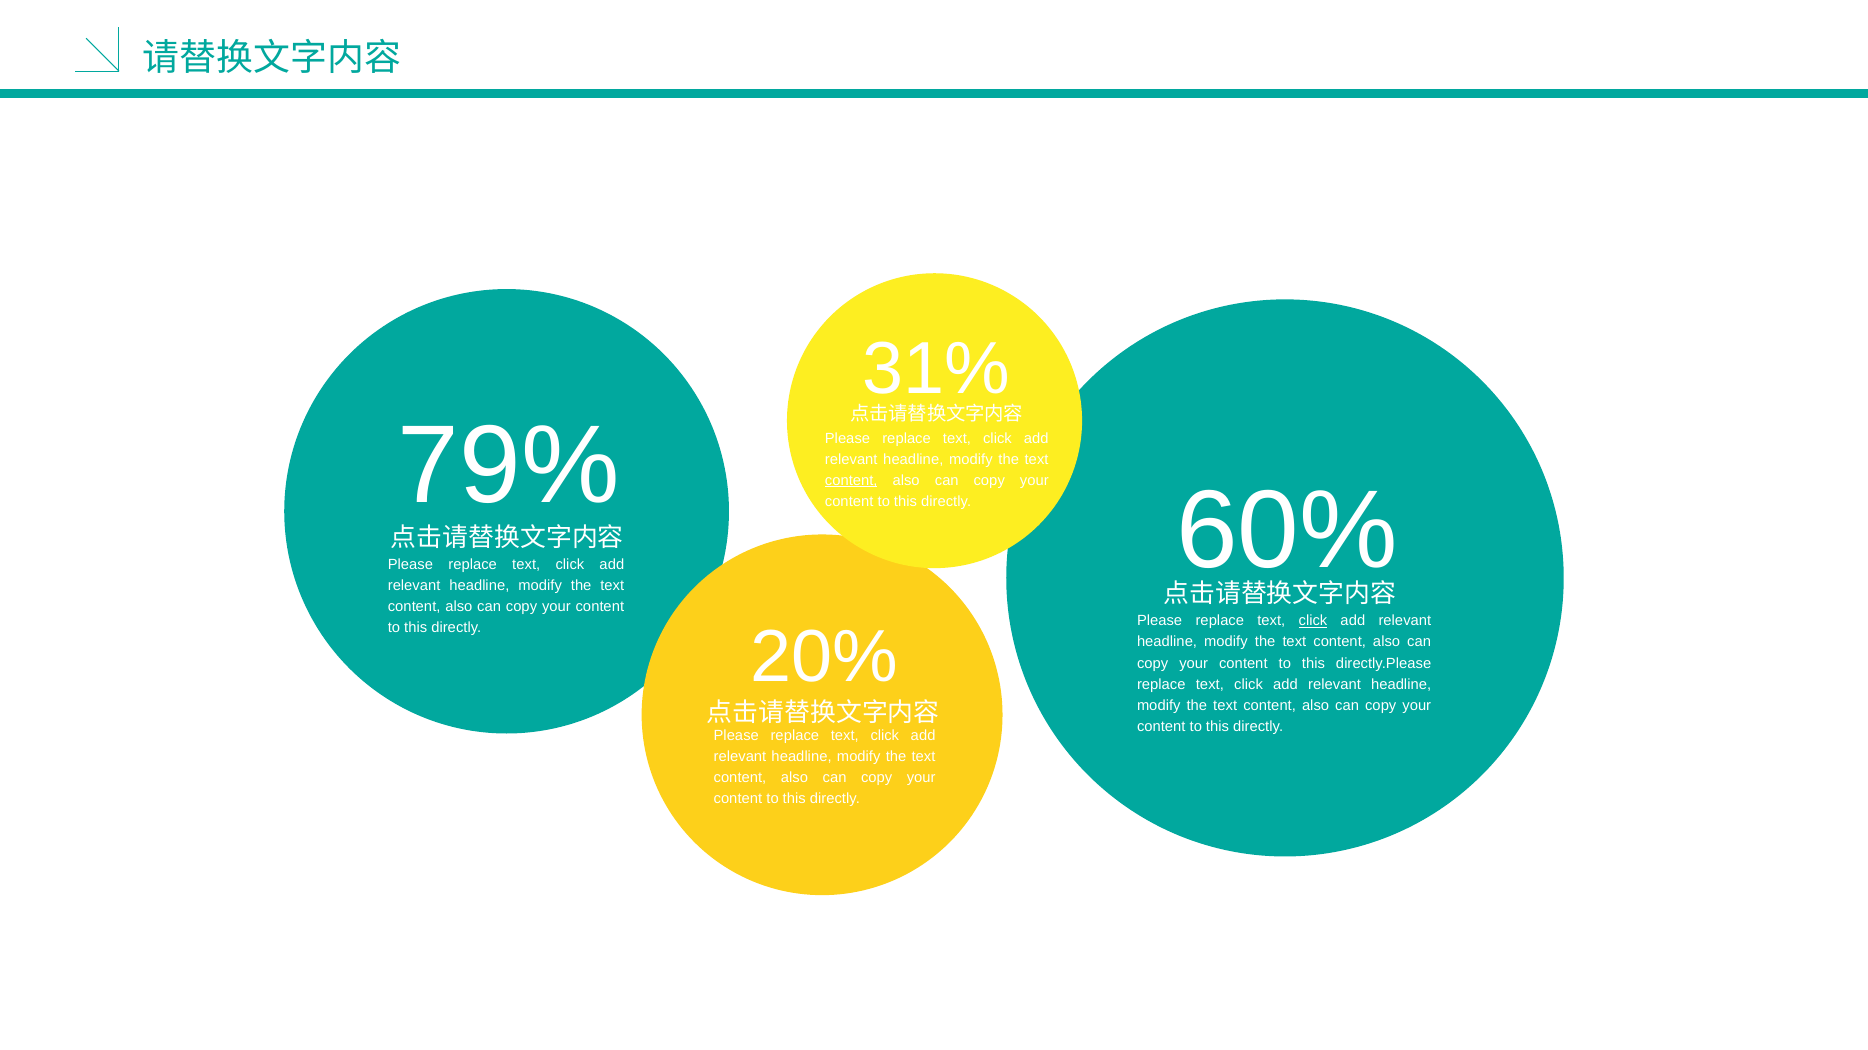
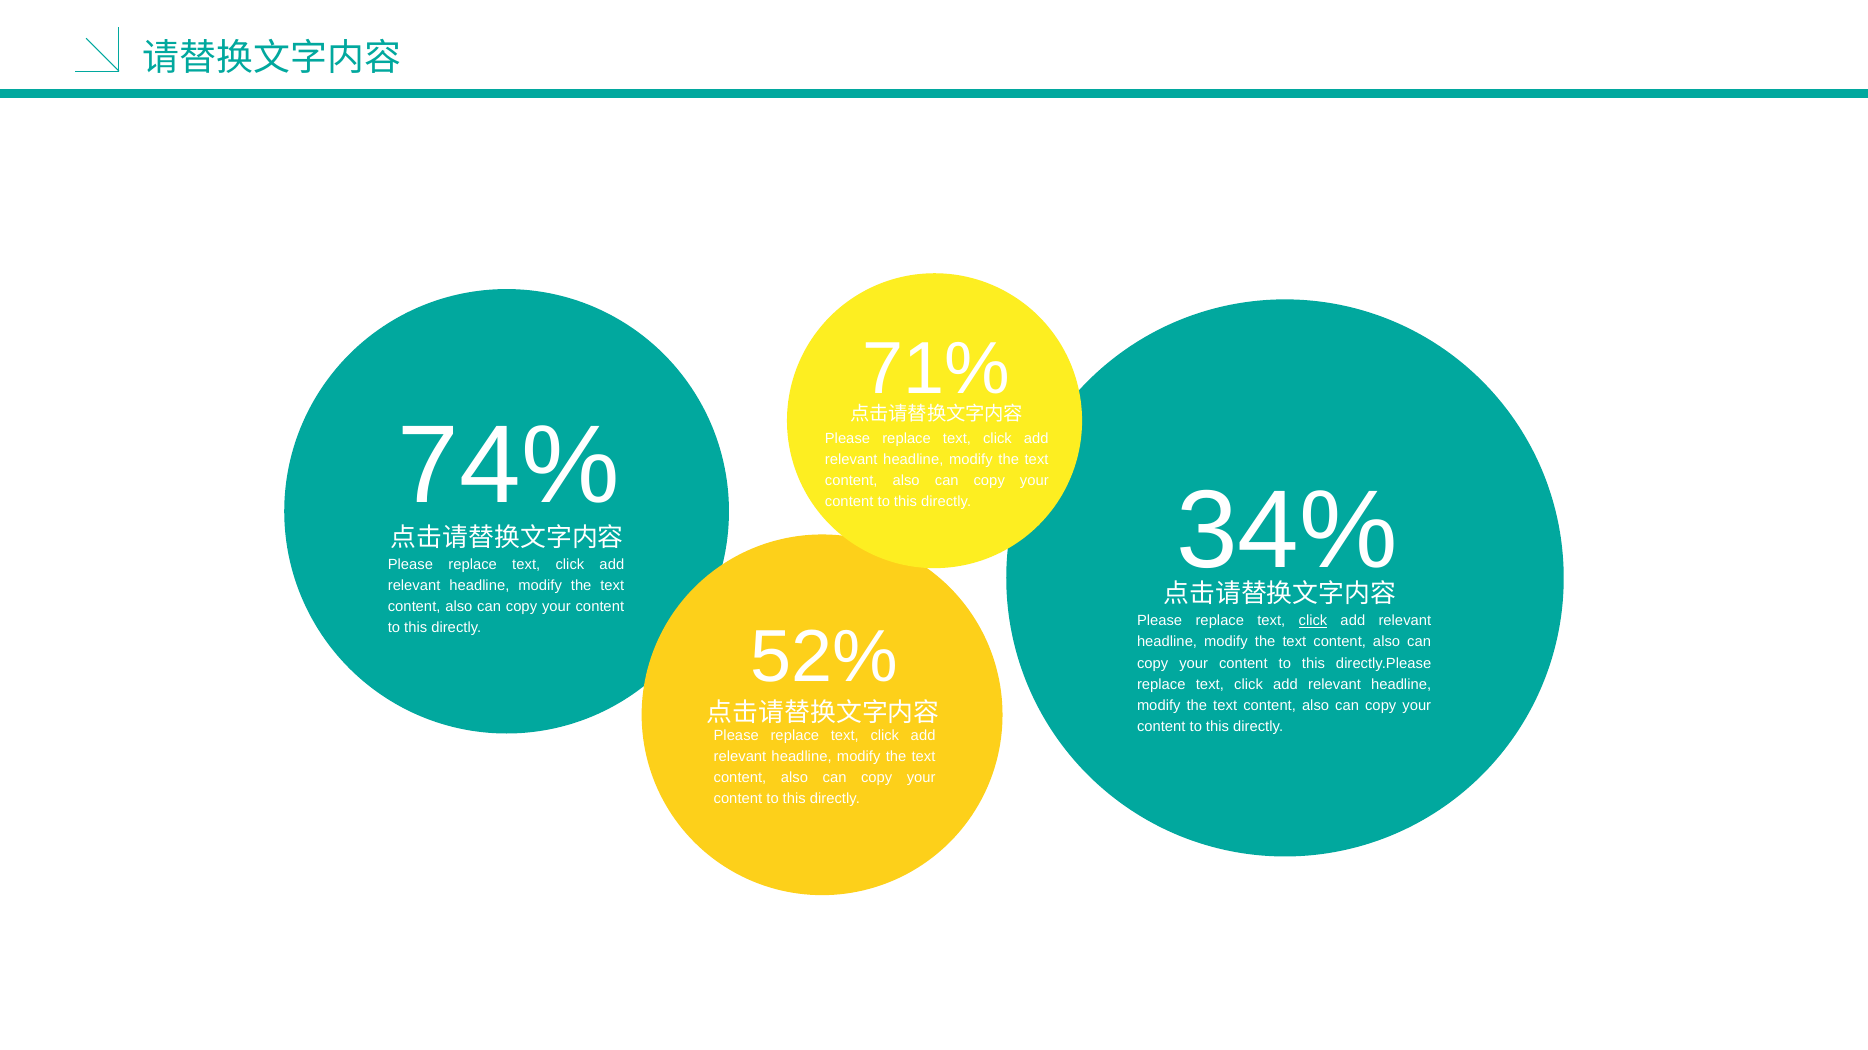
31%: 31% -> 71% (936, 369)
79%: 79% -> 74% (509, 466)
content underline: present -> none (851, 481)
60%: 60% -> 34% (1287, 532)
20%: 20% -> 52% (824, 658)
